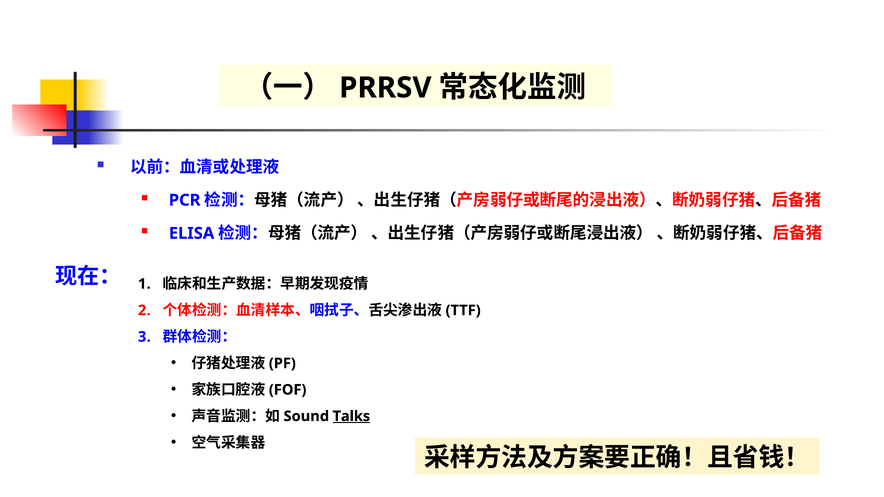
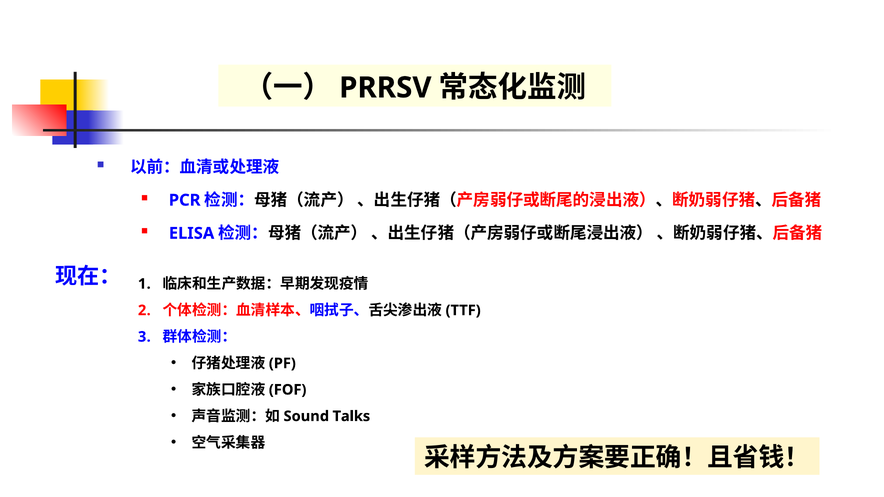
Talks underline: present -> none (351, 416)
